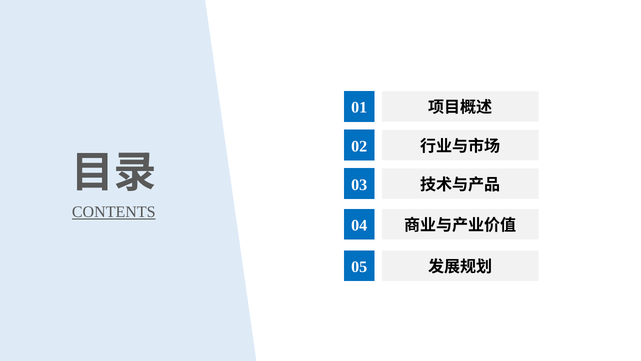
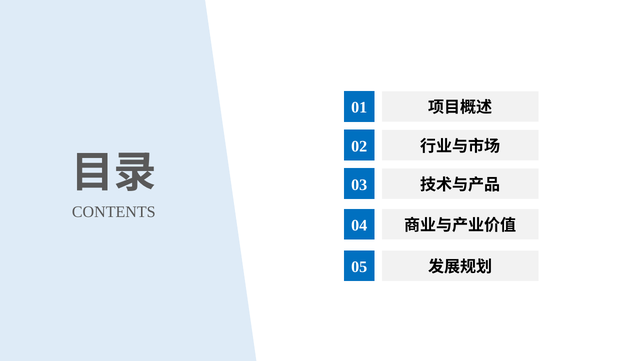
CONTENTS underline: present -> none (114, 212)
